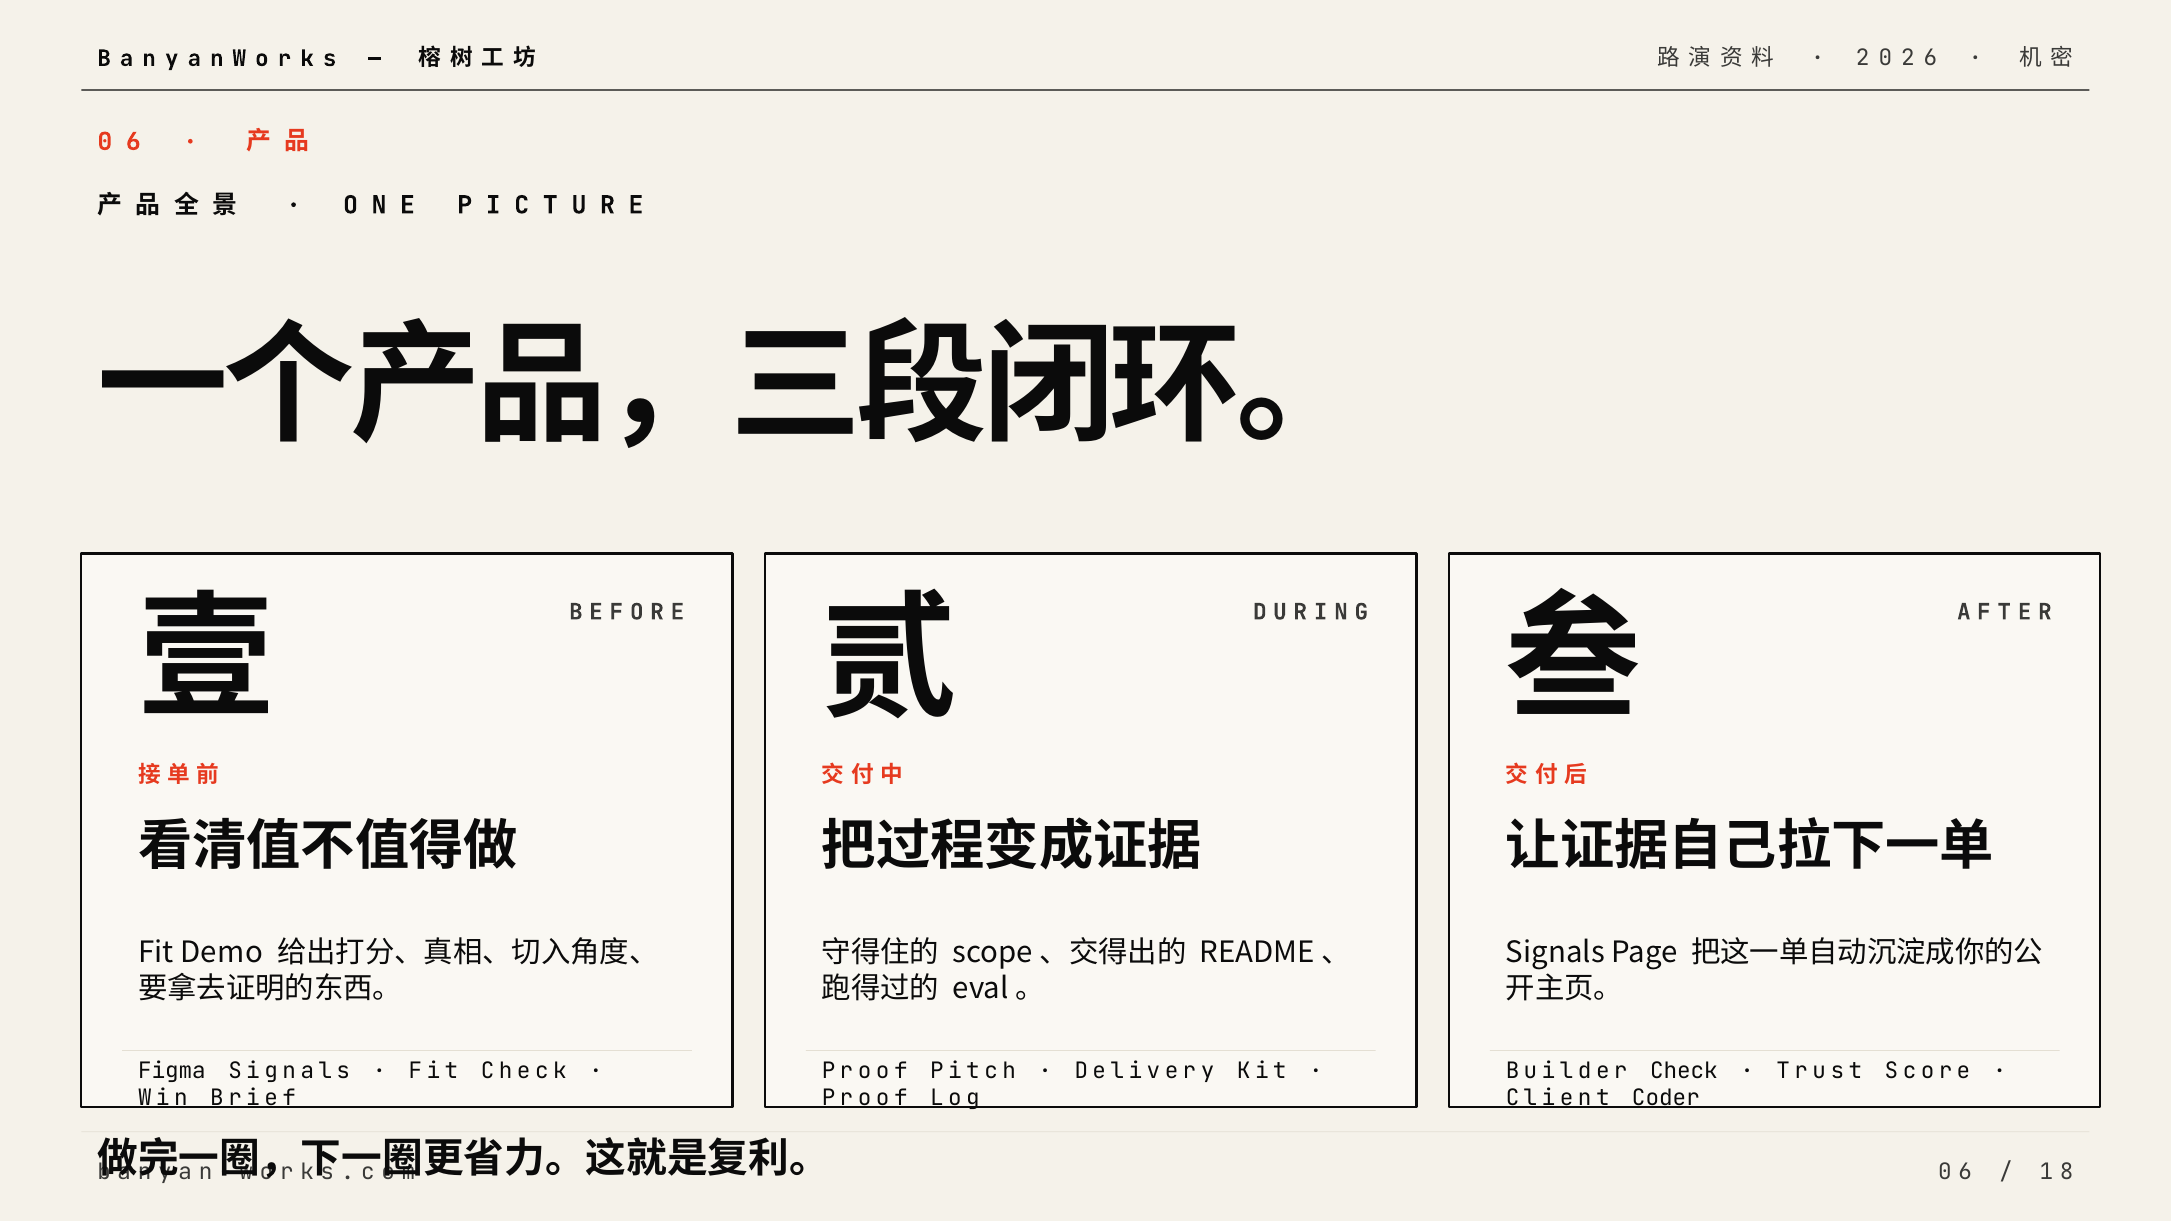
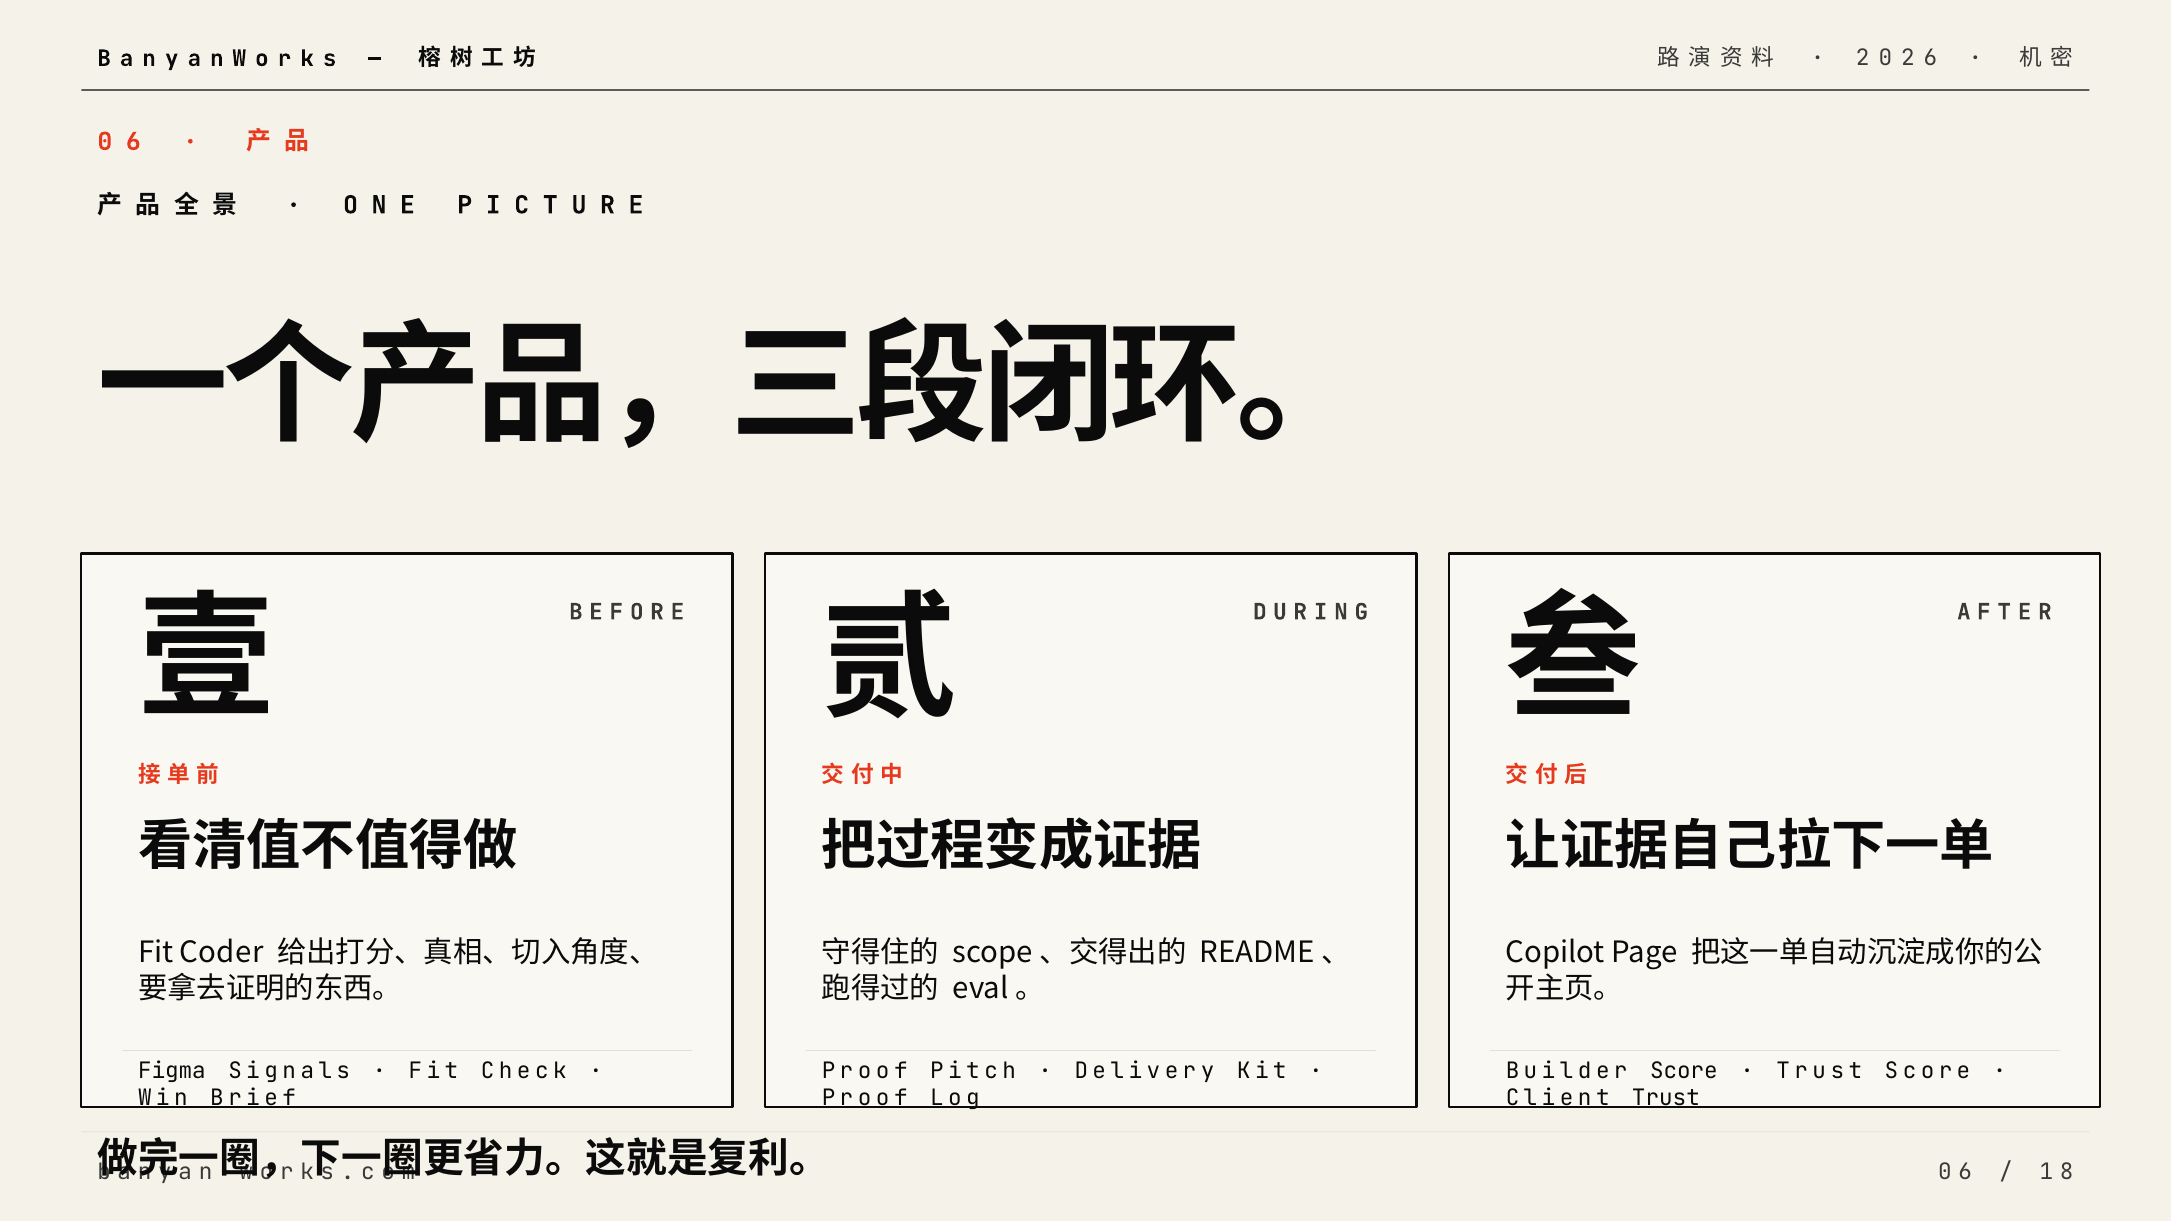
Demo: Demo -> Coder (222, 953)
Signals: Signals -> Copilot (1555, 953)
Builder Check: Check -> Score (1684, 1071)
Client Coder: Coder -> Trust (1666, 1098)
